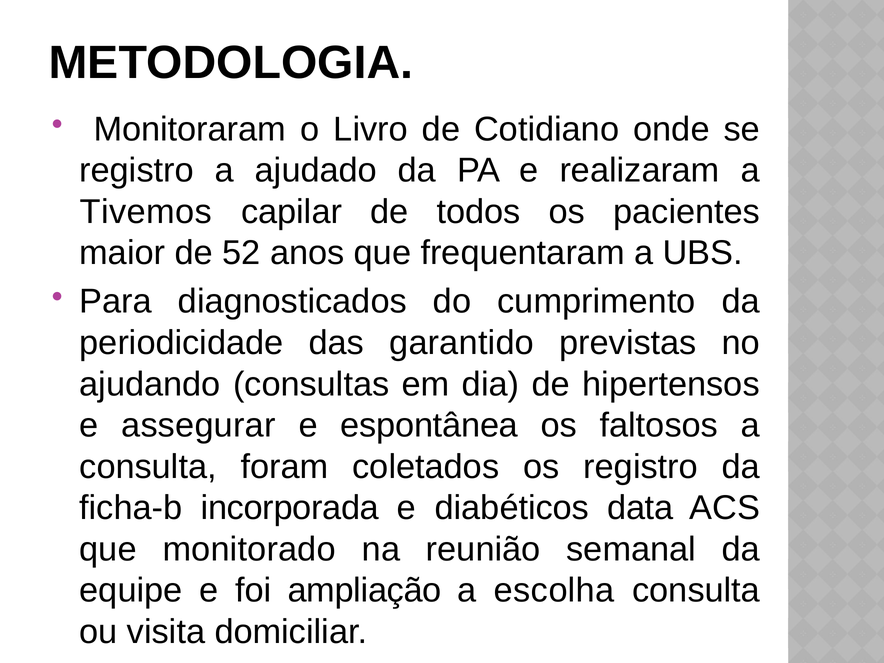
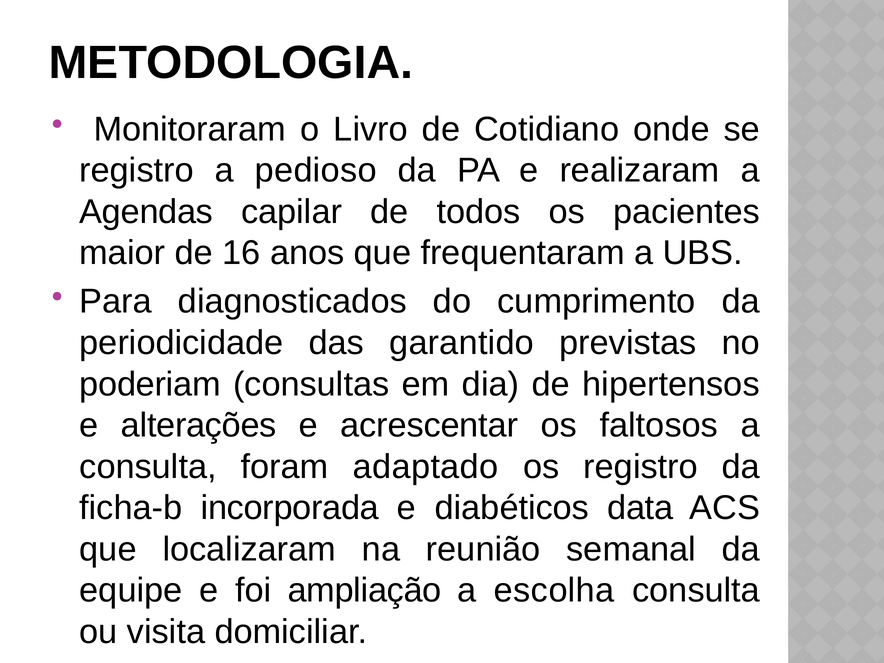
ajudado: ajudado -> pedioso (316, 170)
Tivemos: Tivemos -> Agendas (146, 212)
52: 52 -> 16 (241, 253)
ajudando: ajudando -> poderiam (150, 384)
assegurar: assegurar -> alterações (199, 425)
espontânea: espontânea -> acrescentar (429, 425)
coletados: coletados -> adaptado (426, 467)
monitorado: monitorado -> localizaram (249, 549)
